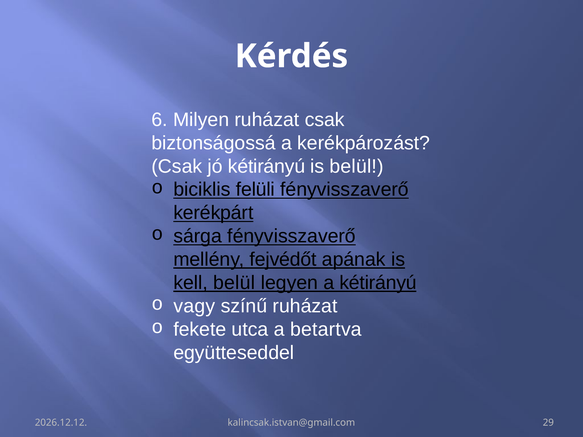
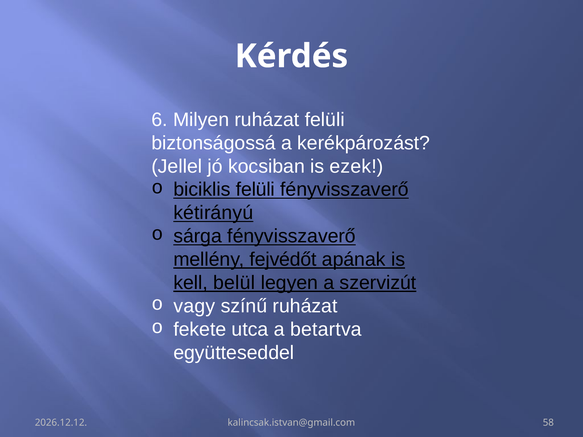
ruházat csak: csak -> felüli (325, 120)
Csak: Csak -> Jellel (177, 166)
jó kétirányú: kétirányú -> kocsiban (266, 166)
is belül: belül -> ezek (357, 166)
kerékpárt: kerékpárt -> kétirányú (213, 213)
a kétirányú: kétirányú -> szervizút (378, 283)
29: 29 -> 58 (548, 423)
